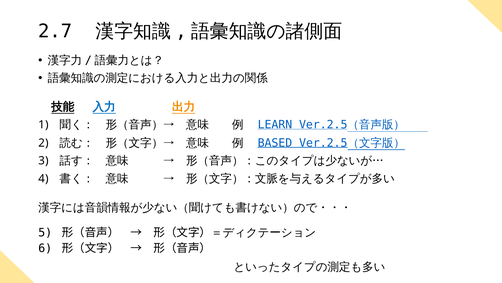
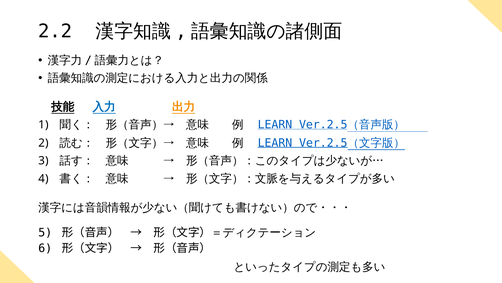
2.7: 2.7 -> 2.2 (55, 31)
BASED: BASED -> LEARN (275, 143)
